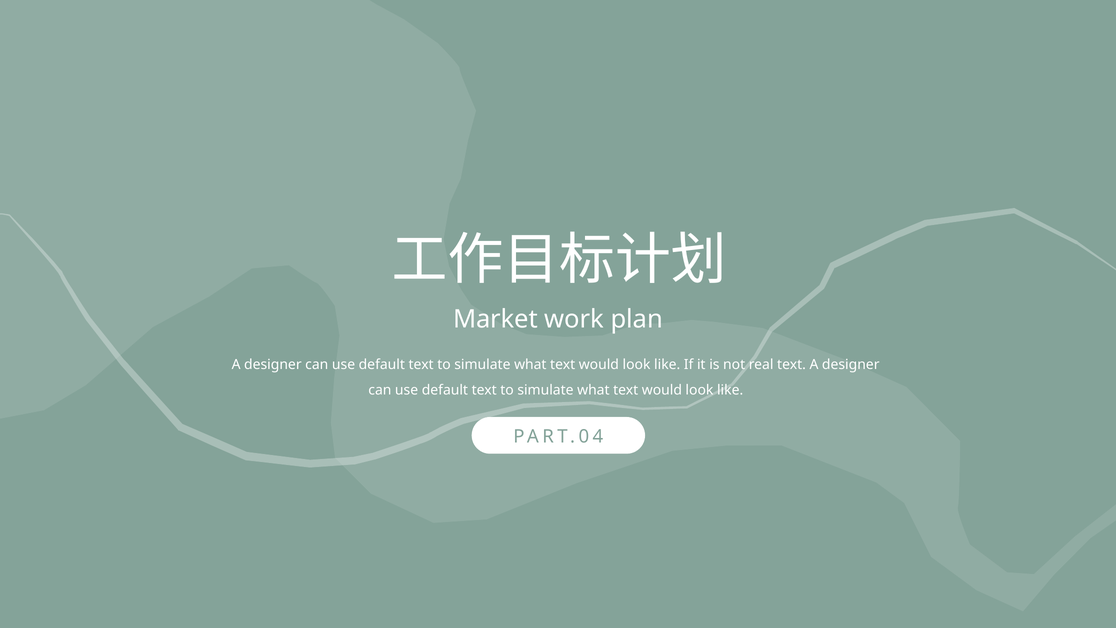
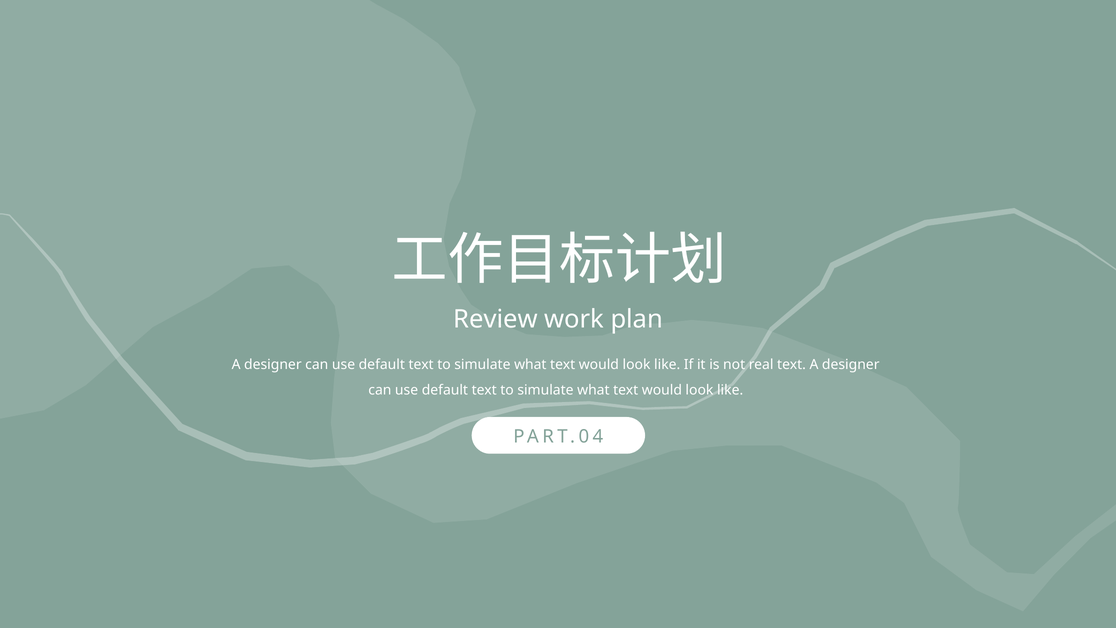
Market: Market -> Review (496, 319)
